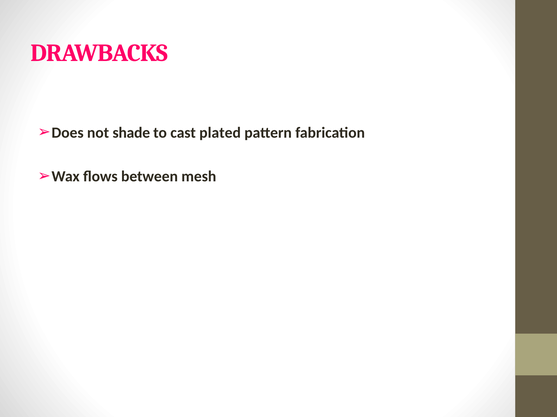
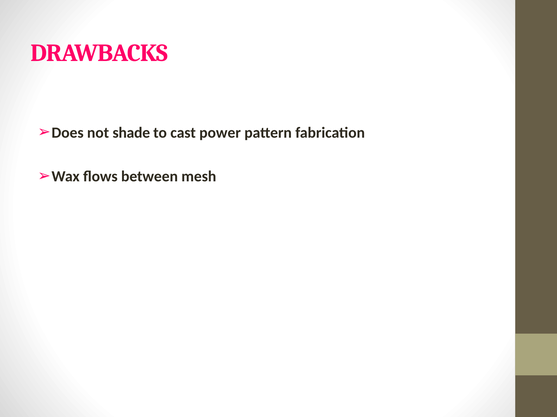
plated: plated -> power (220, 133)
